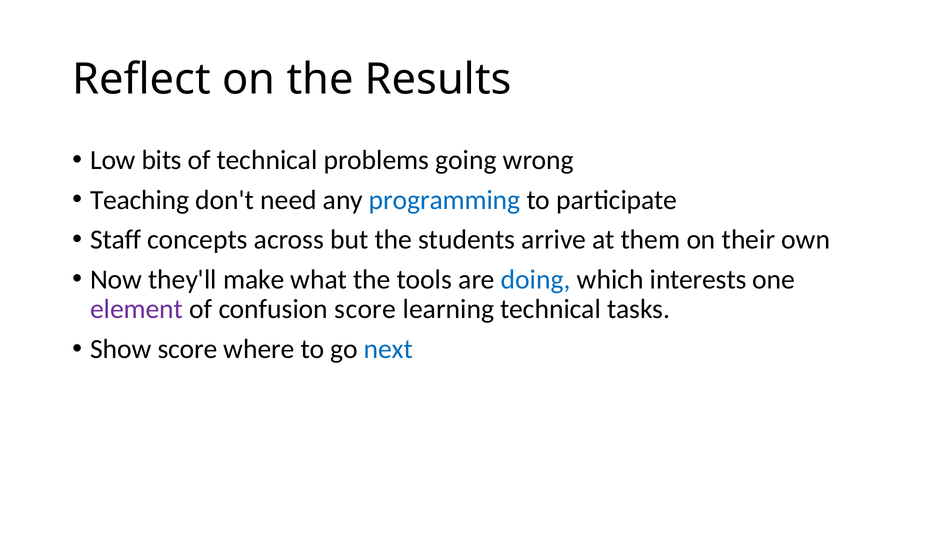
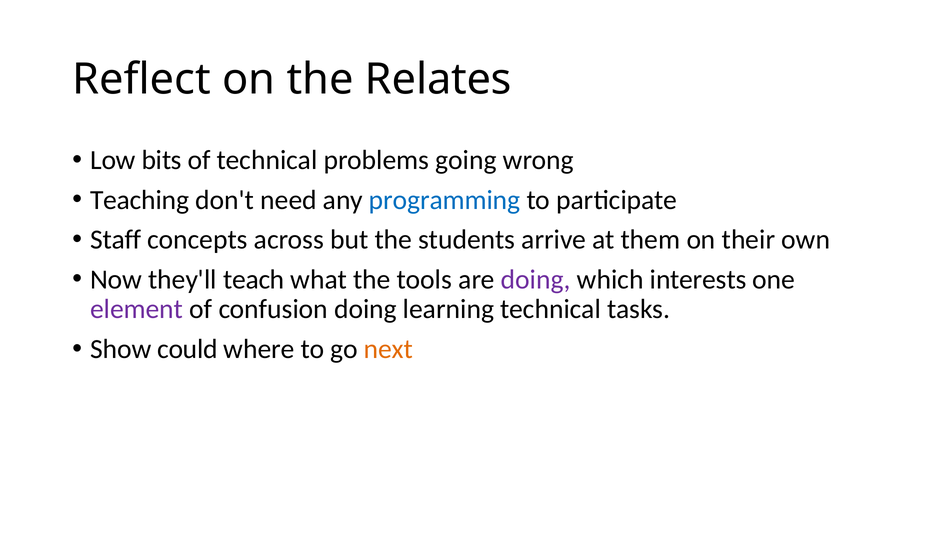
Results: Results -> Relates (438, 80)
make: make -> teach (254, 280)
doing colour: blue -> purple (536, 280)
confusion score: score -> doing (365, 309)
Show score: score -> could (188, 349)
next colour: blue -> orange (389, 349)
